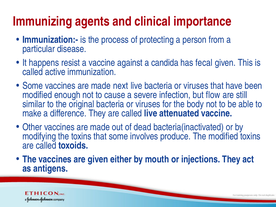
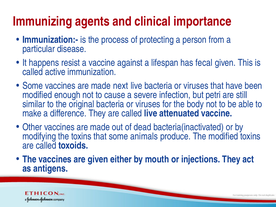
candida: candida -> lifespan (165, 63)
flow: flow -> petri (213, 95)
involves: involves -> animals (144, 136)
